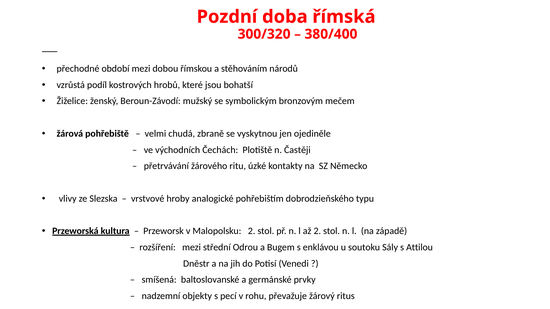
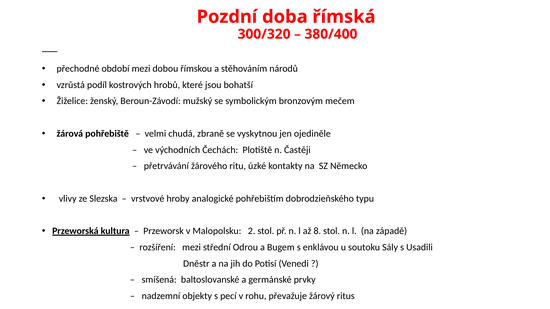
až 2: 2 -> 8 (317, 231)
Attilou: Attilou -> Usadili (419, 248)
